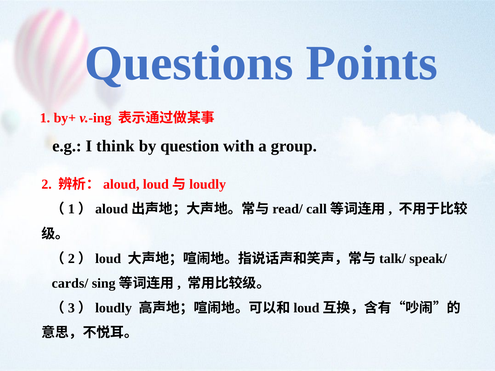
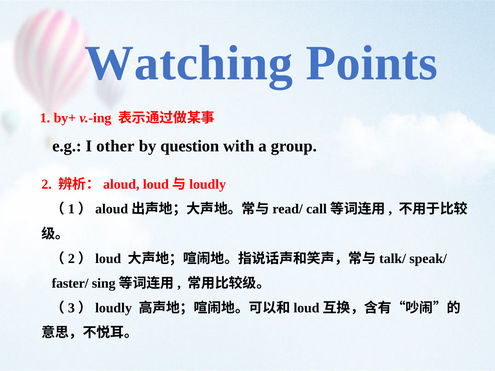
Questions: Questions -> Watching (189, 63)
think: think -> other (115, 146)
cards/: cards/ -> faster/ (70, 283)
